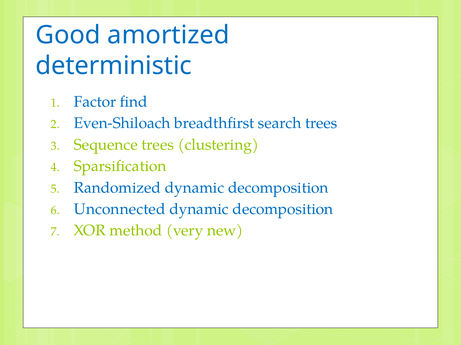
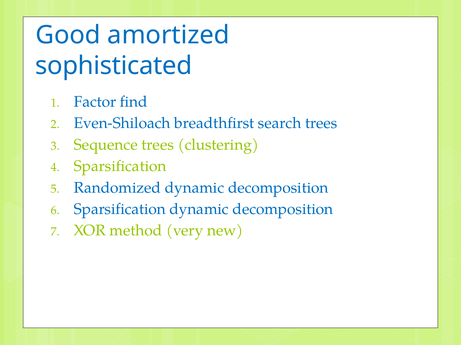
deterministic: deterministic -> sophisticated (114, 66)
Unconnected: Unconnected -> Sparsification (120, 210)
